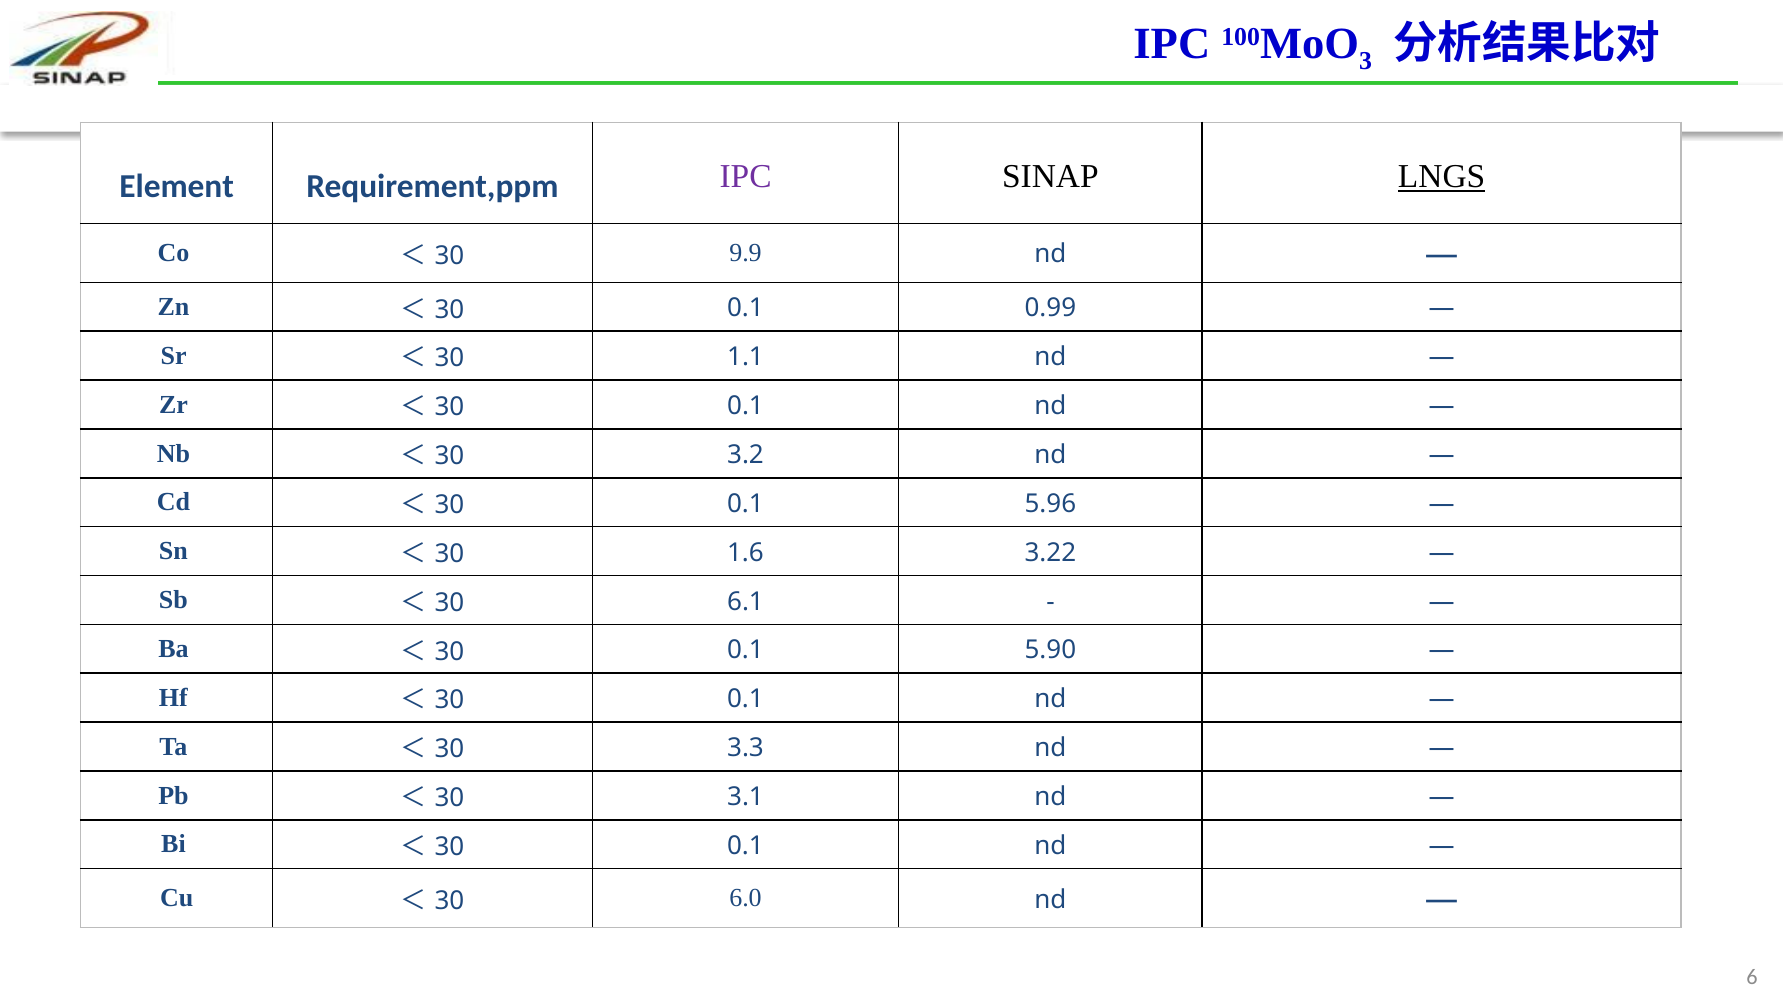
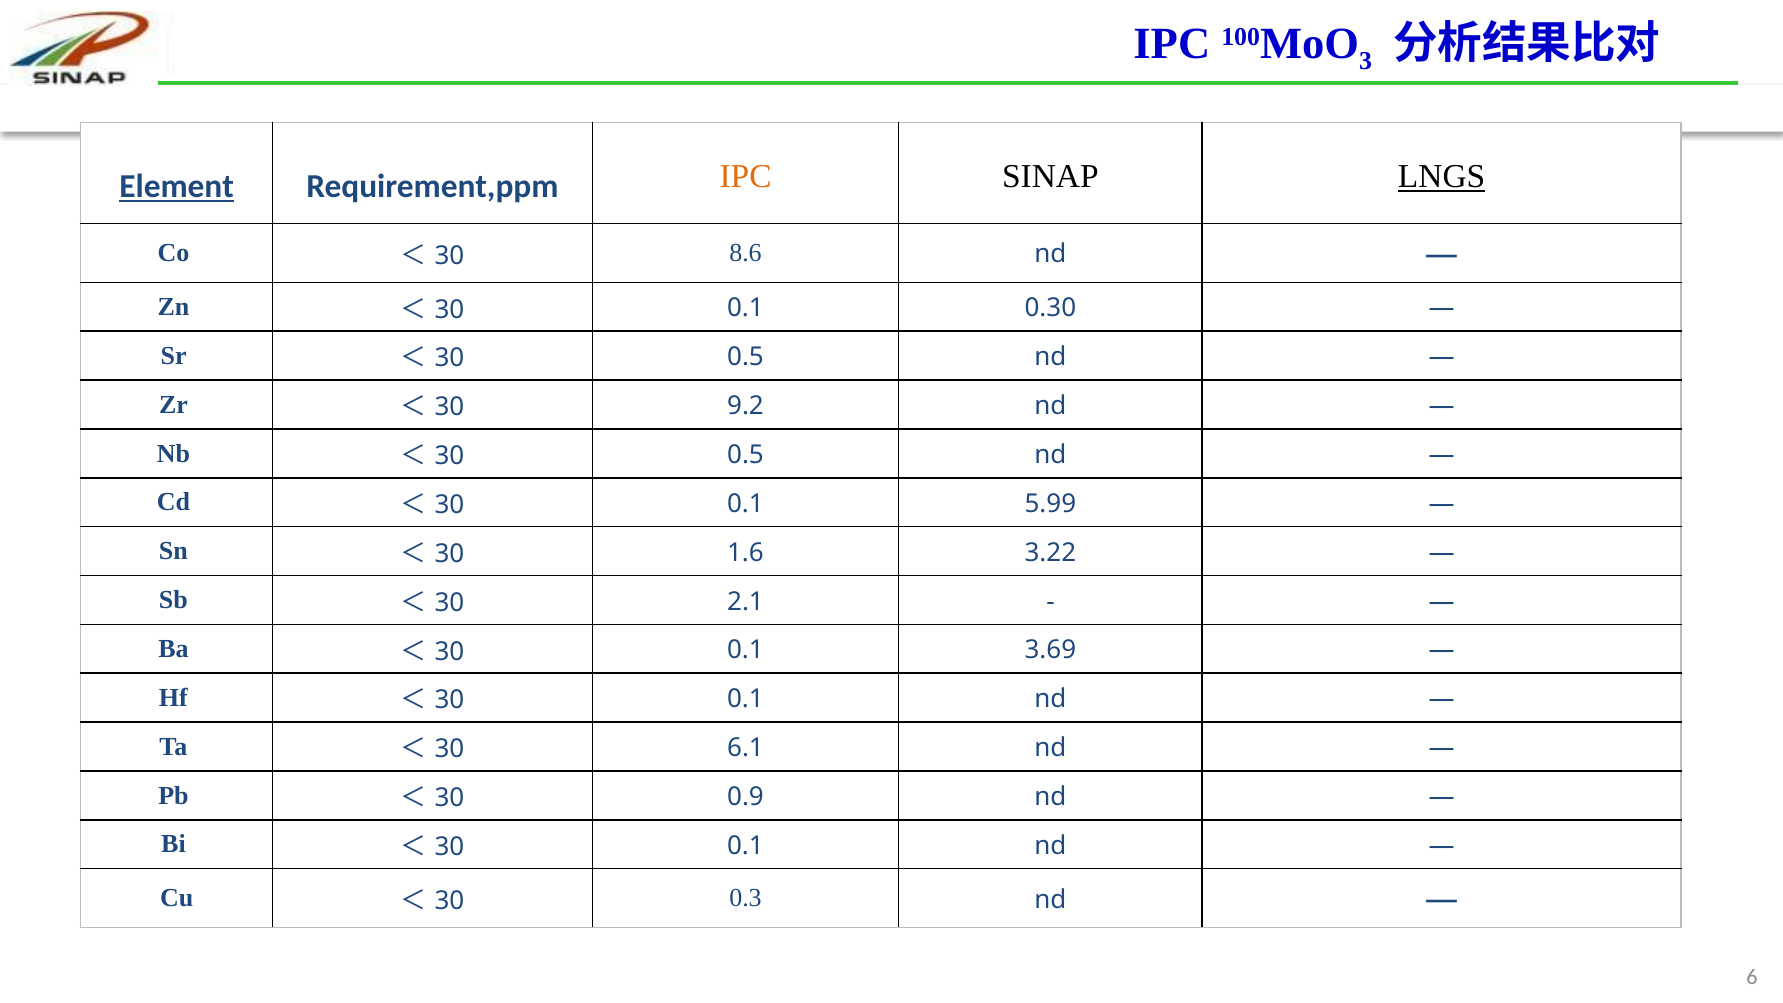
Element underline: none -> present (177, 187)
IPC colour: purple -> orange (746, 177)
9.9: 9.9 -> 8.6 (746, 253)
0.99: 0.99 -> 0.30 (1050, 308)
1.1: 1.1 -> 0.5 (746, 357)
0.1: 0.1 -> 9.2 (746, 406)
3.2: 3.2 -> 0.5 (746, 455)
5.96: 5.96 -> 5.99 (1050, 504)
6.1: 6.1 -> 2.1 (746, 601)
5.90: 5.90 -> 3.69 (1050, 650)
3.3: 3.3 -> 6.1 (746, 748)
3.1: 3.1 -> 0.9 (746, 797)
6.0: 6.0 -> 0.3 (746, 898)
